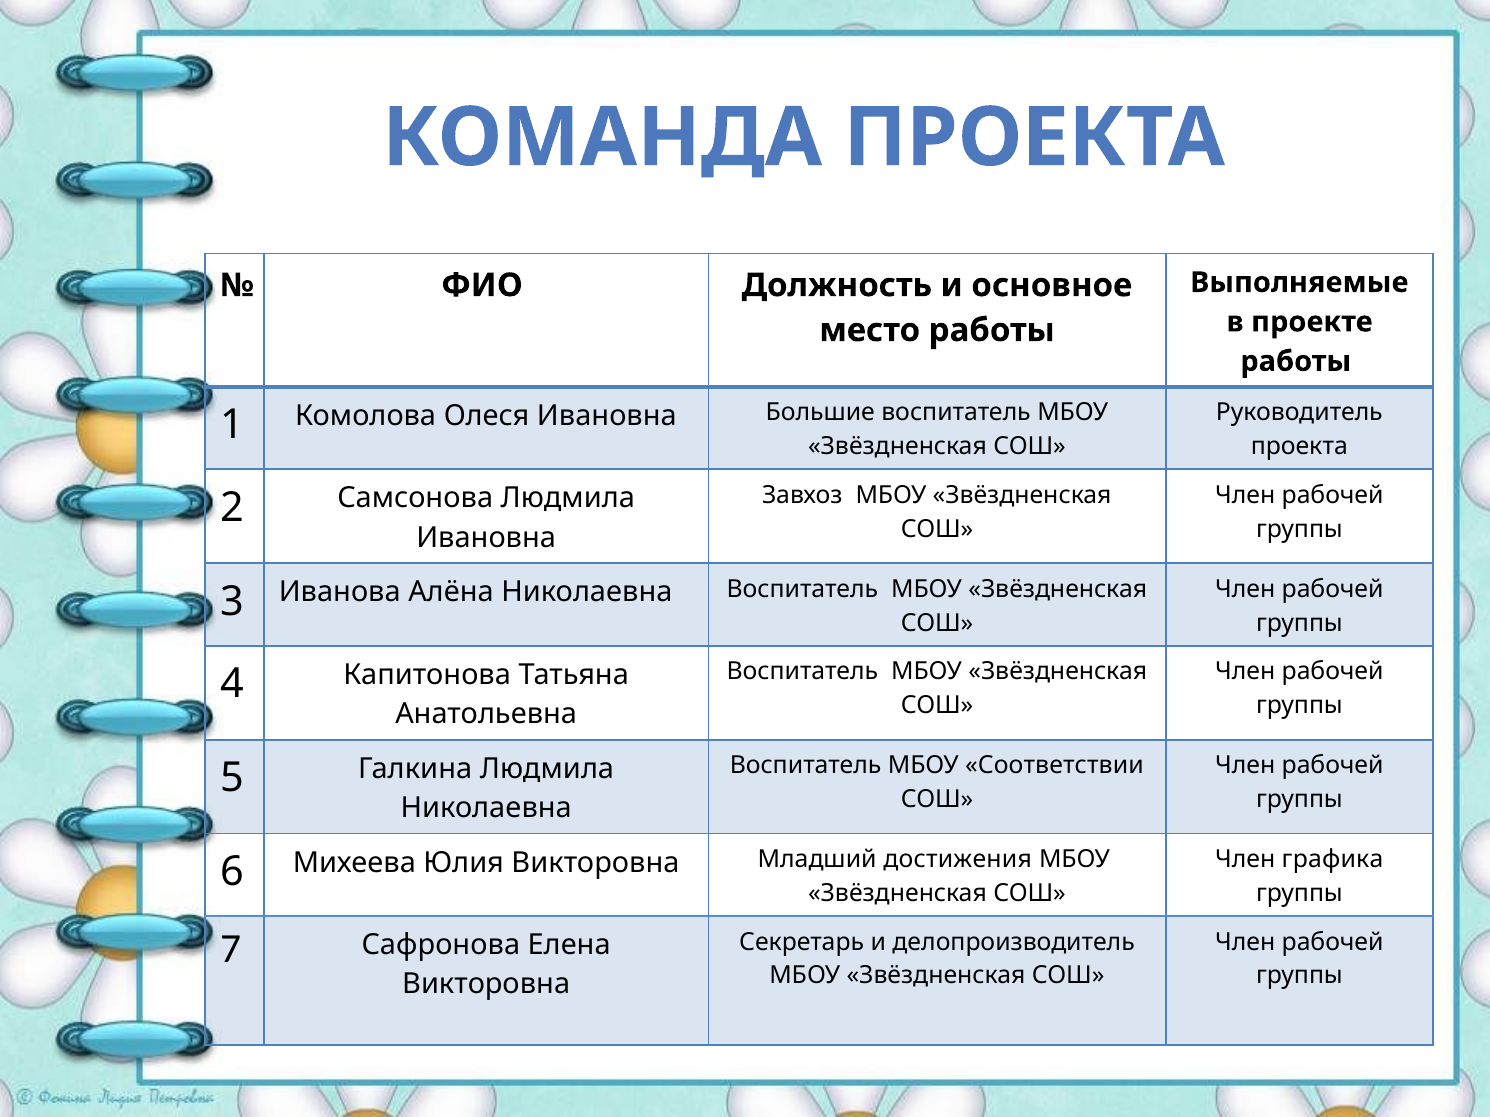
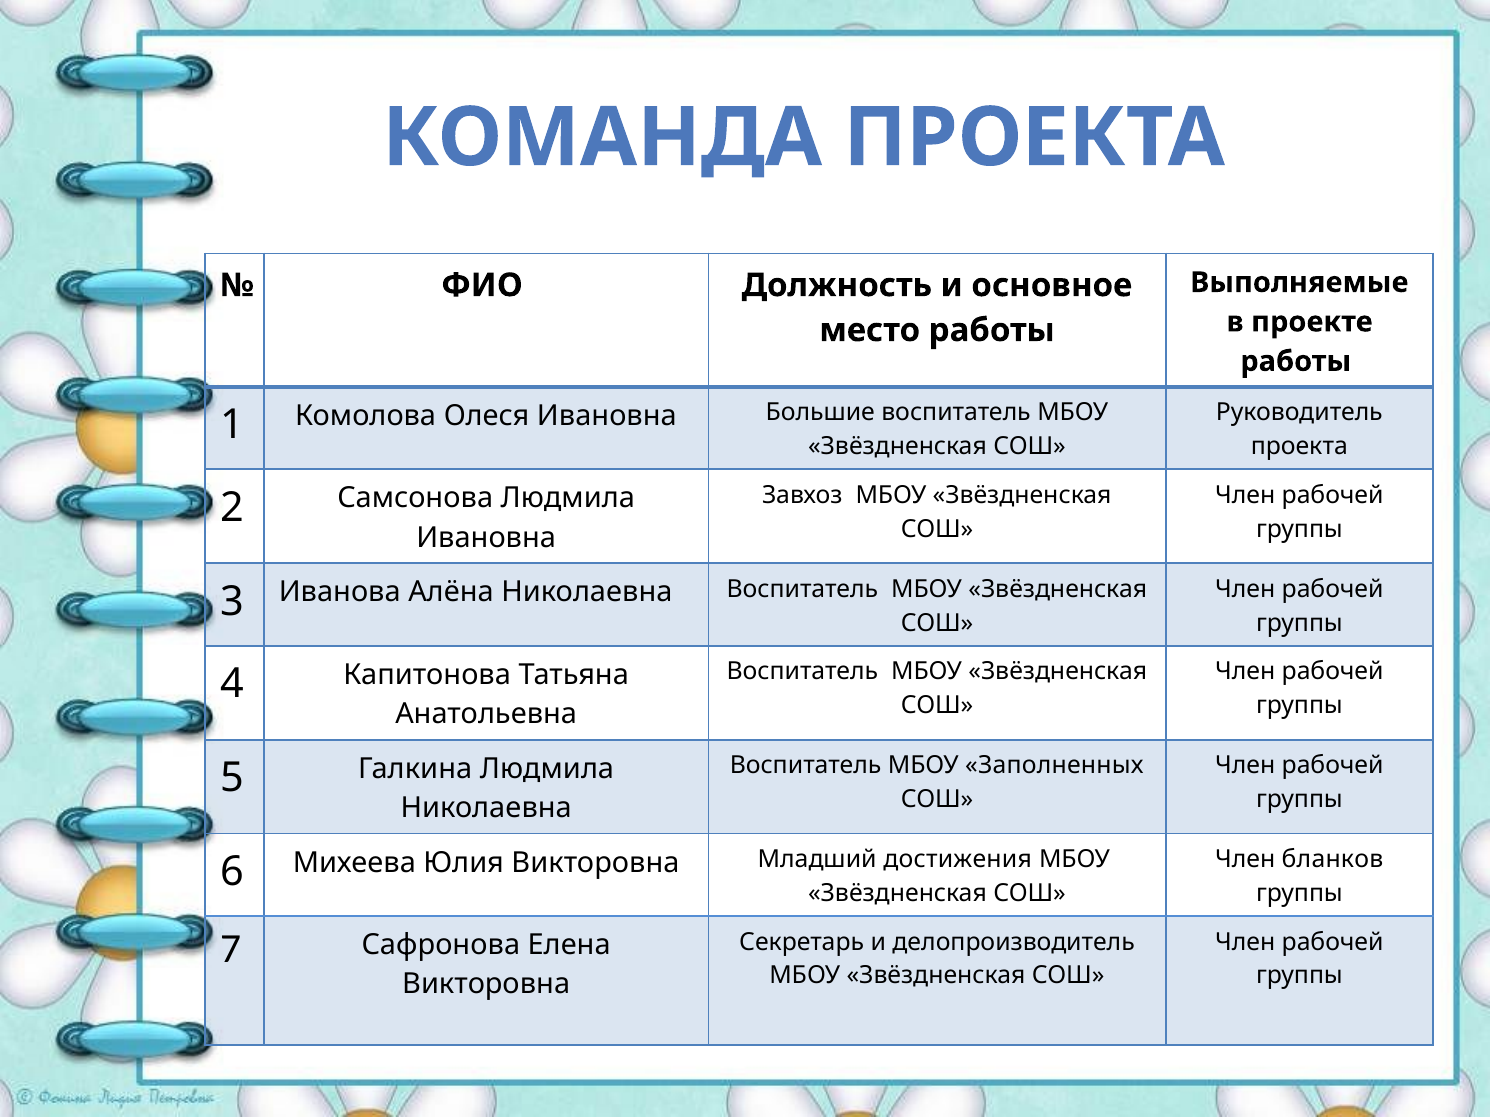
Соответствии: Соответствии -> Заполненных (1054, 766)
графика: графика -> бланков (1333, 860)
